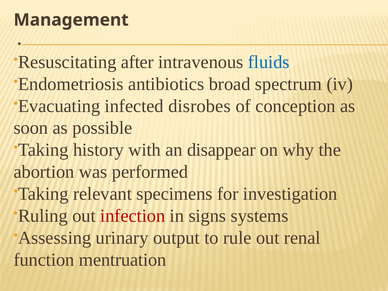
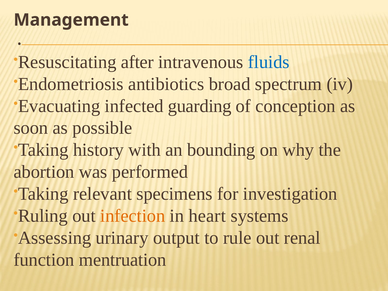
disrobes: disrobes -> guarding (200, 106)
disappear: disappear -> bounding (221, 150)
infection colour: red -> orange (133, 216)
signs: signs -> heart (207, 216)
